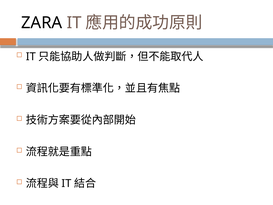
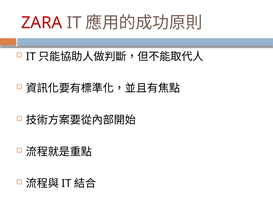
ZARA colour: black -> red (42, 23)
